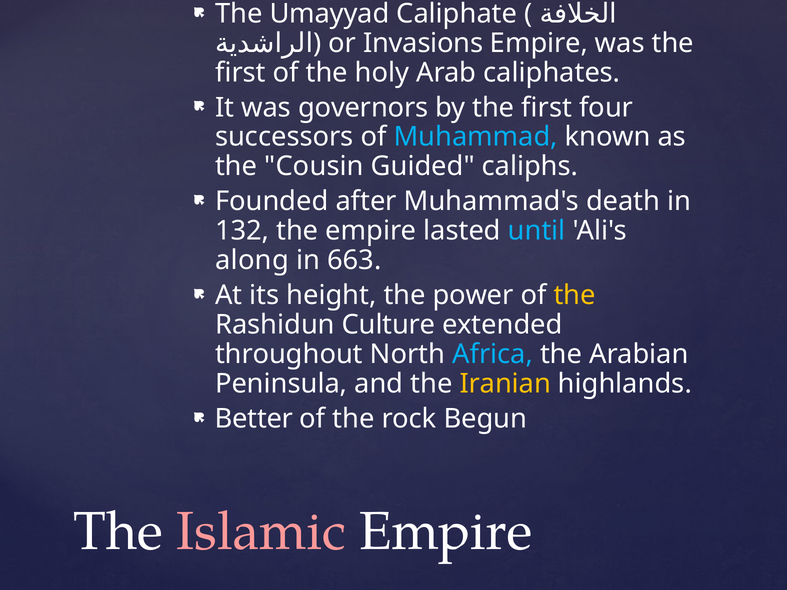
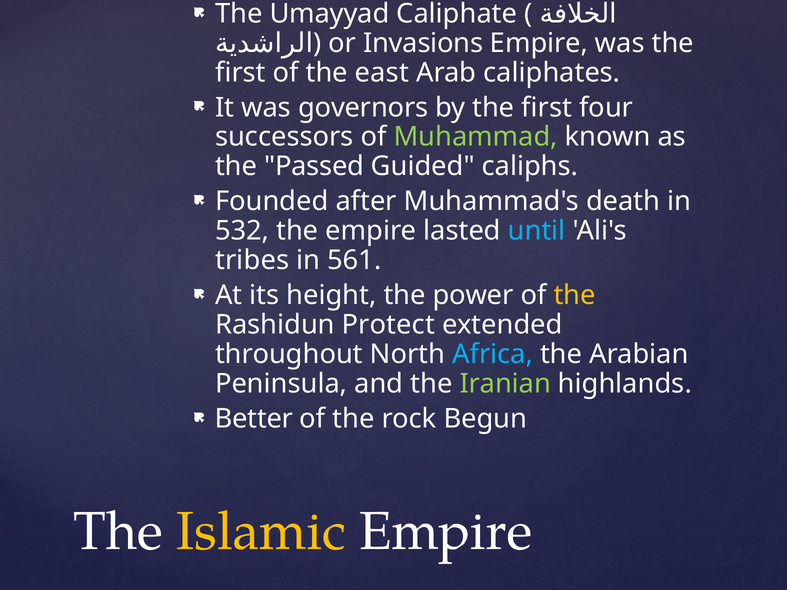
holy: holy -> east (382, 73)
Muhammad colour: light blue -> light green (476, 137)
Cousin: Cousin -> Passed (314, 167)
132: 132 -> 532 (242, 231)
along: along -> tribes (252, 260)
663: 663 -> 561 (354, 260)
Culture: Culture -> Protect (388, 325)
Iranian colour: yellow -> light green (505, 384)
Islamic colour: pink -> yellow (261, 532)
